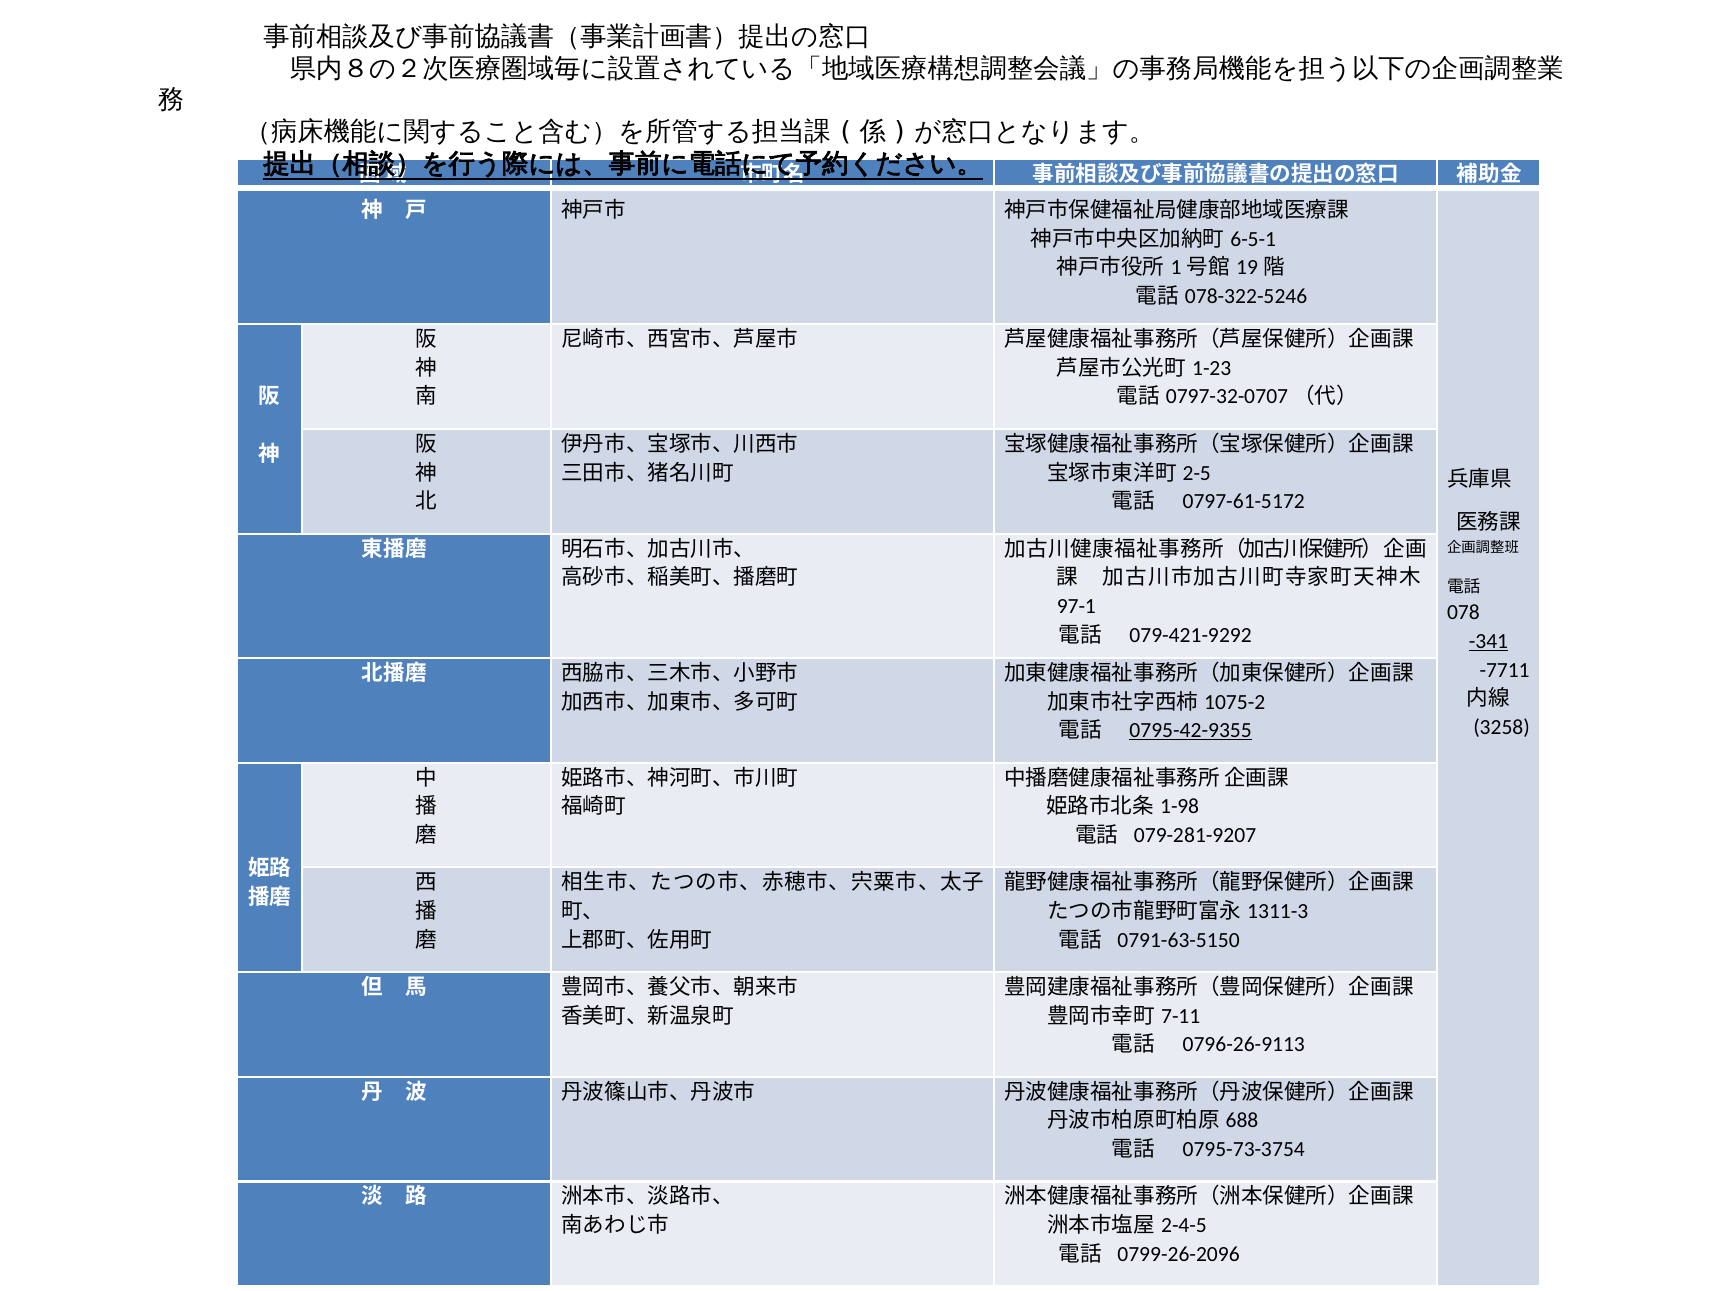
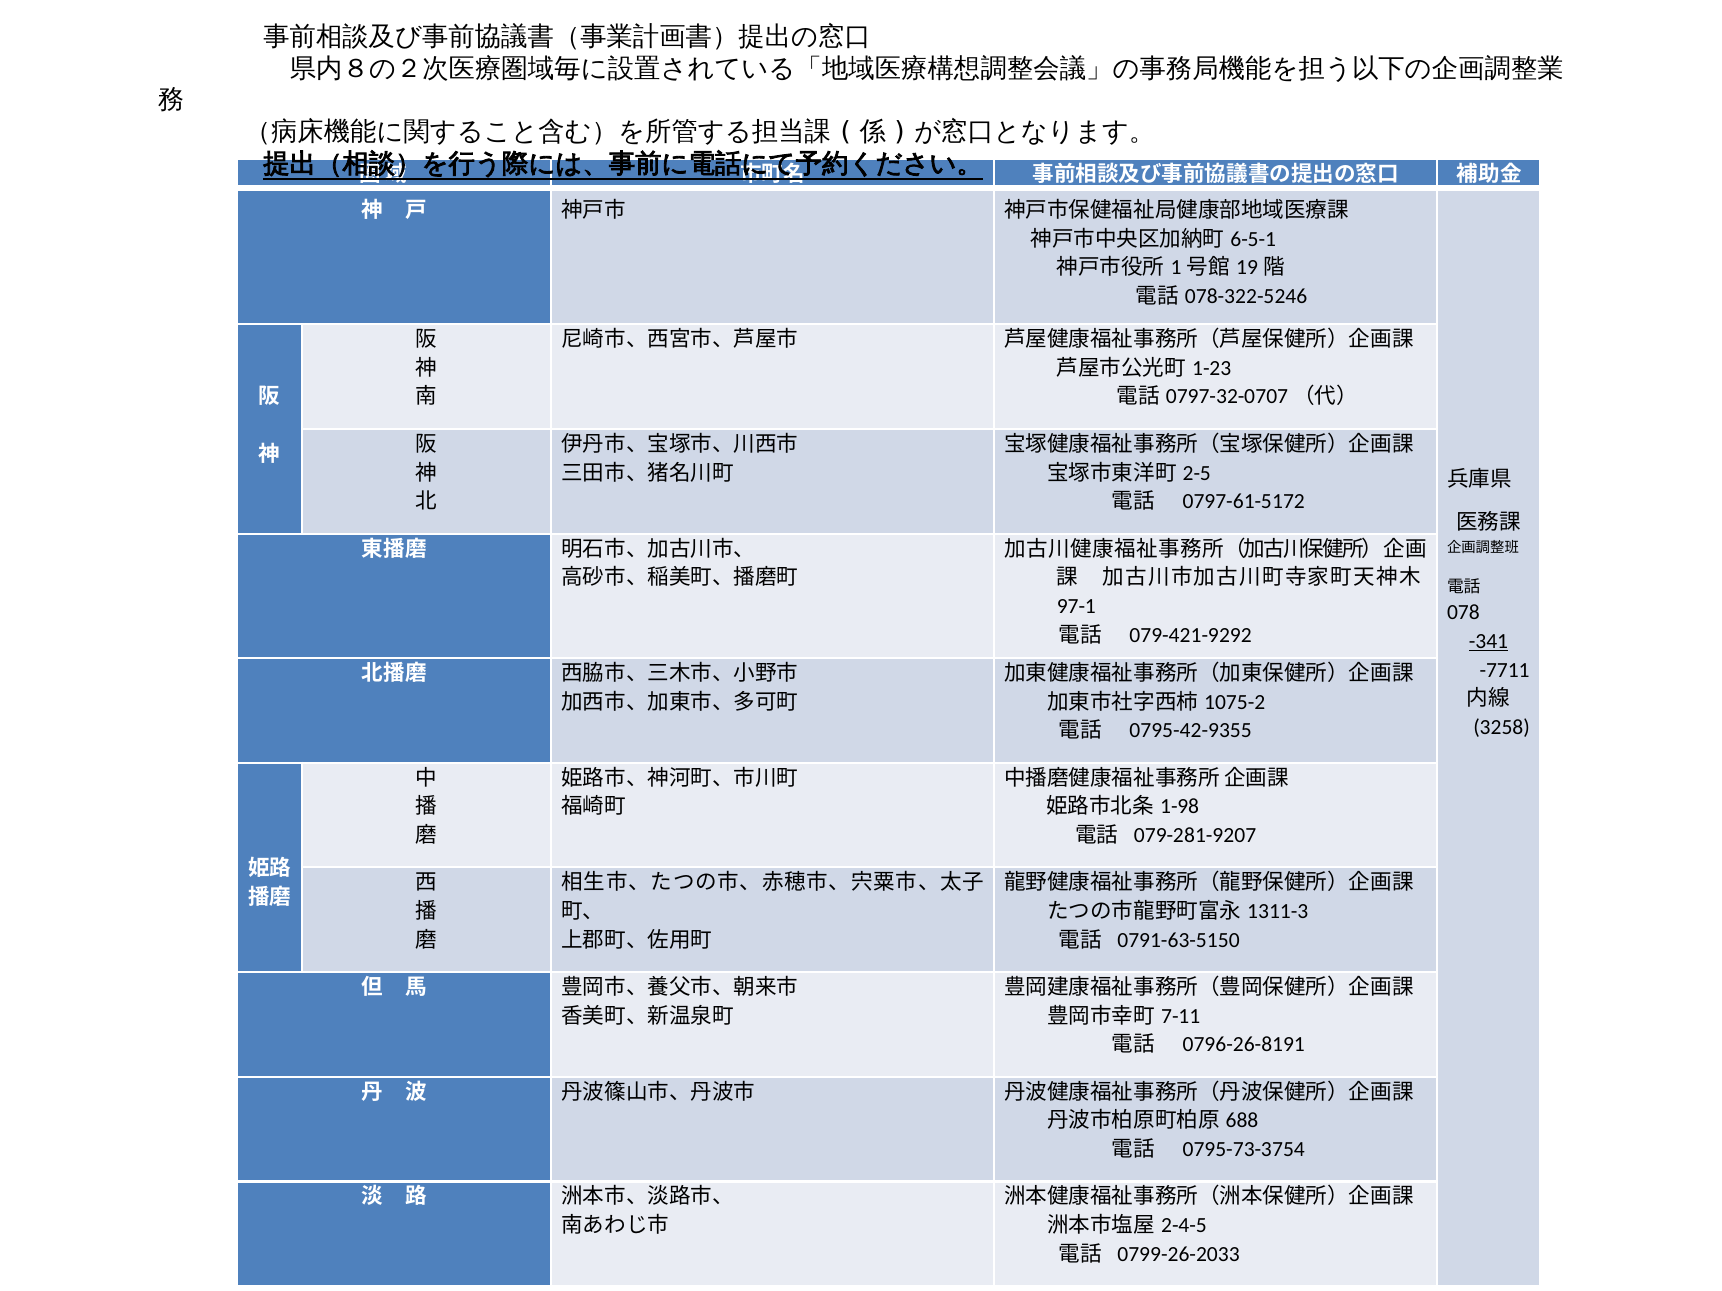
0795-42-9355 underline: present -> none (1191, 731)
0796-26-9113: 0796-26-9113 -> 0796-26-8191 (1244, 1045)
0799-26-2096: 0799-26-2096 -> 0799-26-2033 (1179, 1255)
